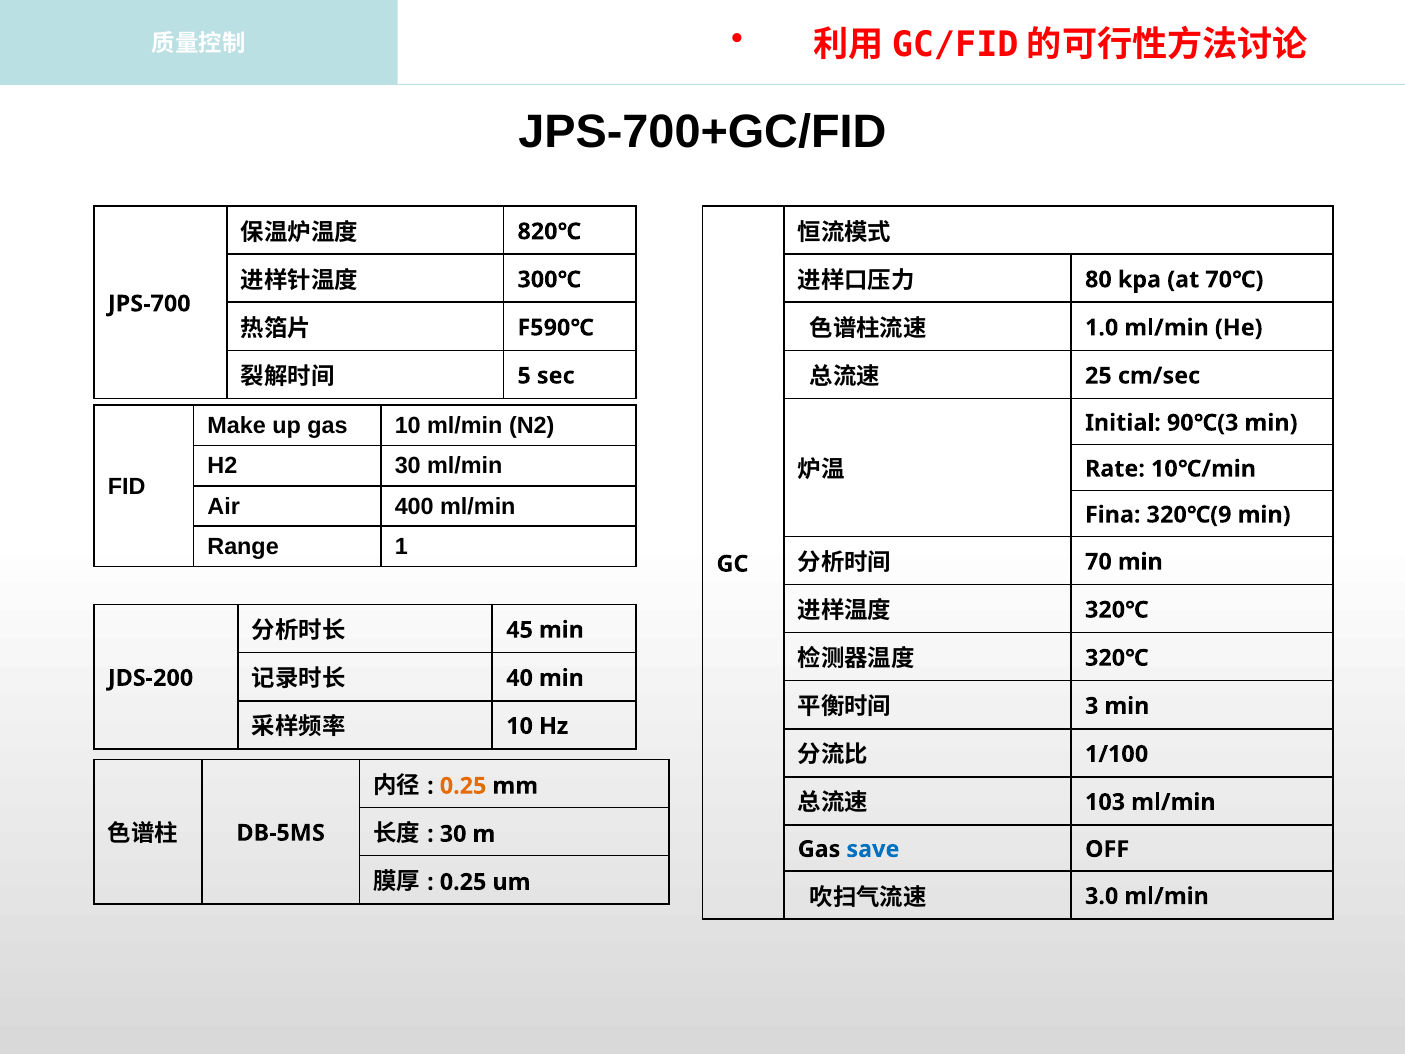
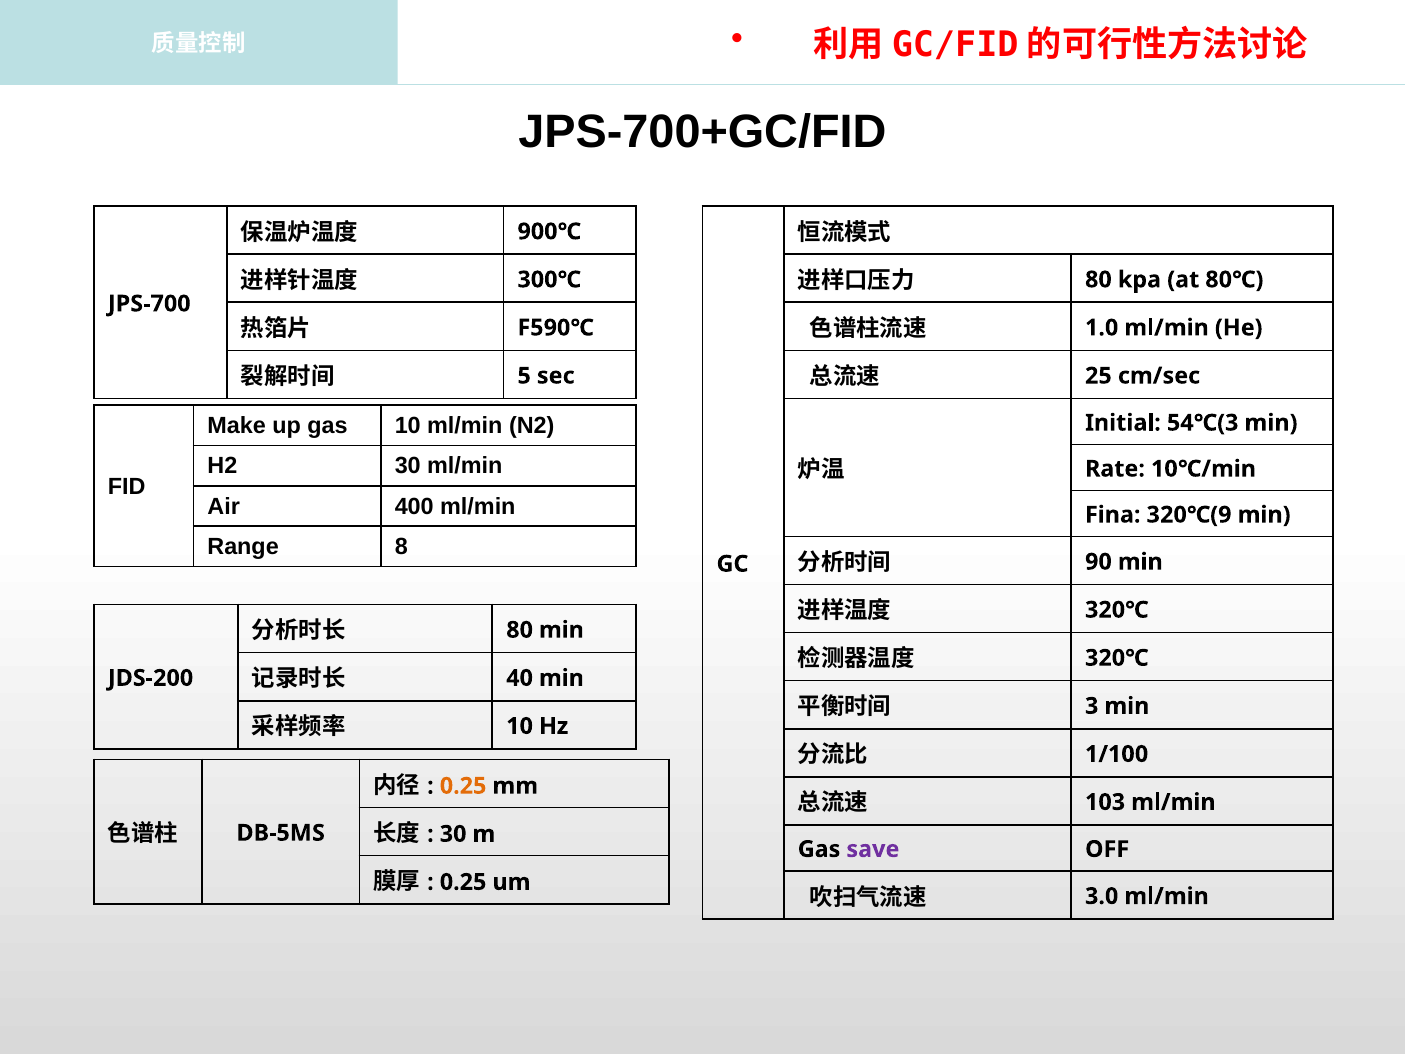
820℃: 820℃ -> 900℃ (549, 232)
70℃: 70℃ -> 80℃ (1234, 280)
90℃(3: 90℃(3 -> 54℃(3 (1203, 423)
1: 1 -> 8 (401, 547)
70: 70 -> 90 (1098, 562)
45: 45 -> 80 (520, 630)
save colour: blue -> purple (873, 849)
